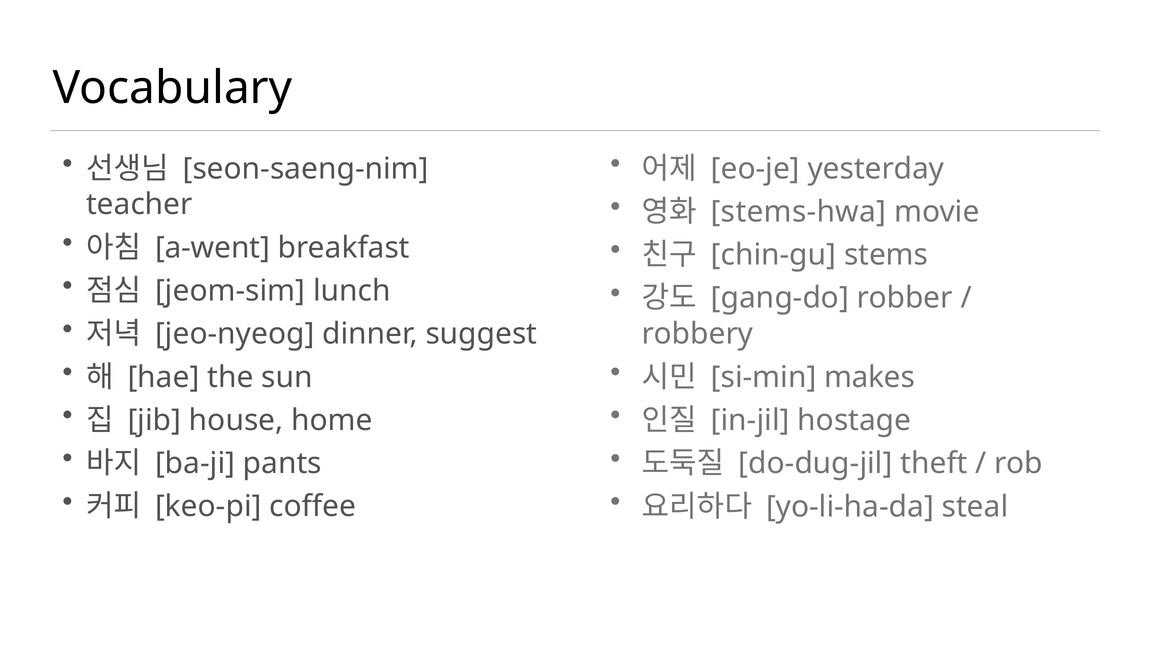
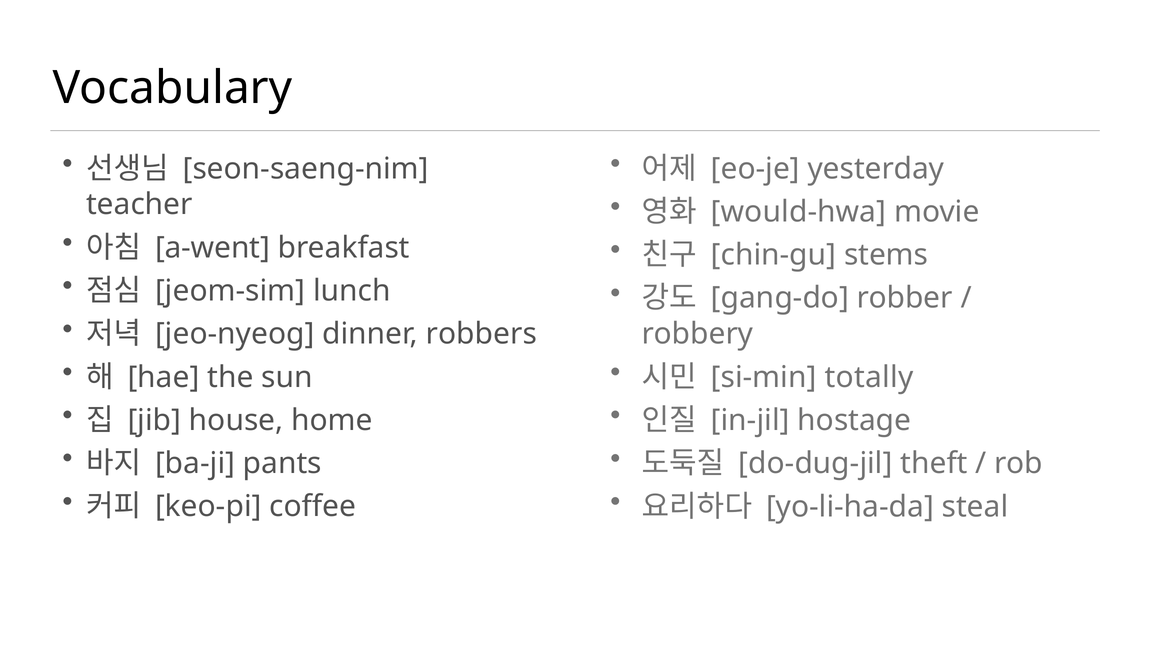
stems-hwa: stems-hwa -> would-hwa (799, 212)
suggest: suggest -> robbers (481, 334)
makes: makes -> totally (869, 377)
